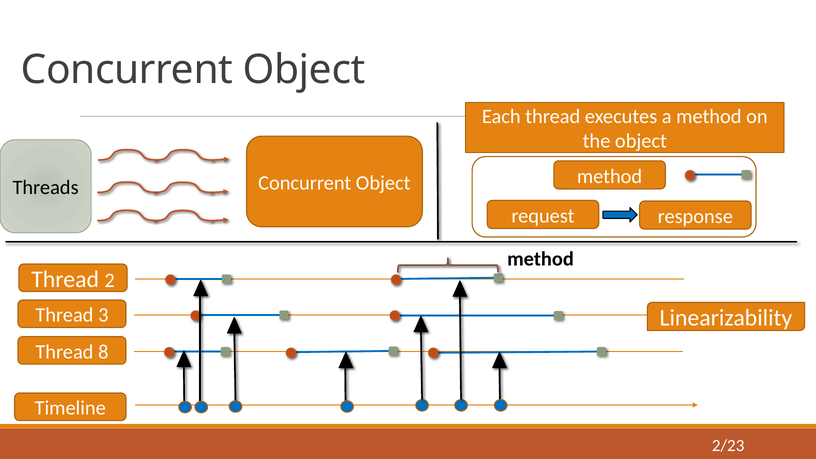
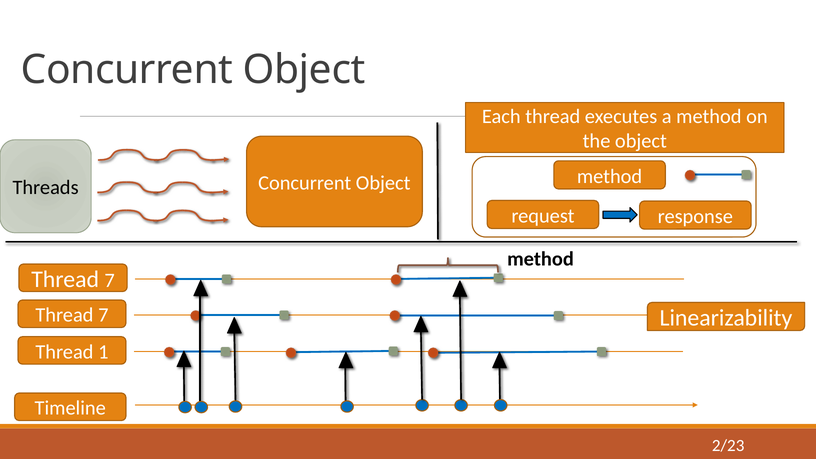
2: 2 -> 7 (110, 281)
3: 3 -> 7 (103, 315)
8: 8 -> 1 (103, 352)
